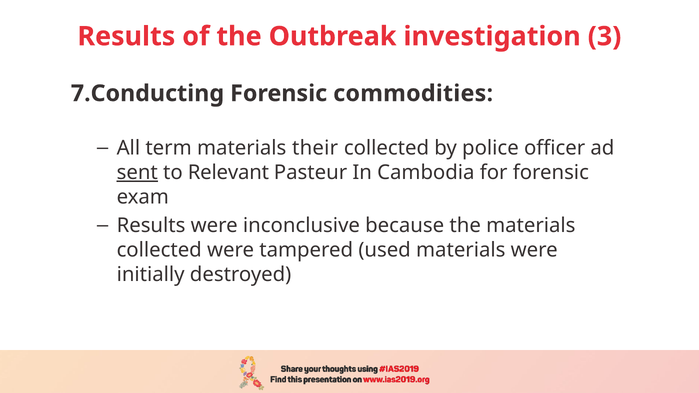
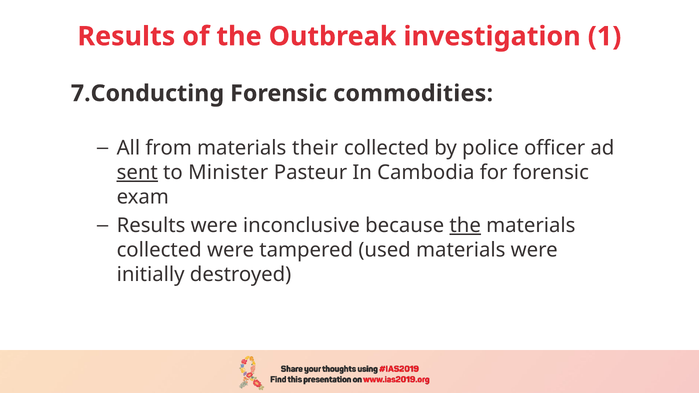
3: 3 -> 1 (605, 36)
term: term -> from (169, 148)
Relevant: Relevant -> Minister (228, 173)
the underline: none -> present (465, 226)
